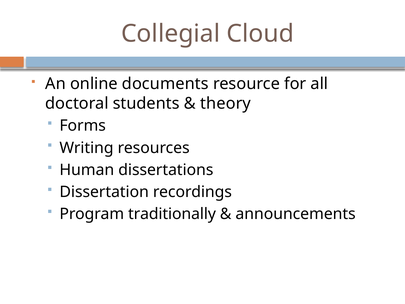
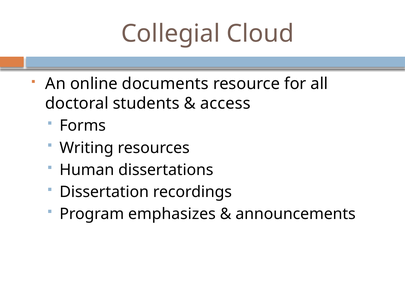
theory: theory -> access (226, 103)
traditionally: traditionally -> emphasizes (172, 214)
